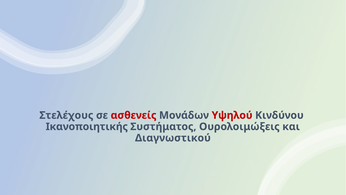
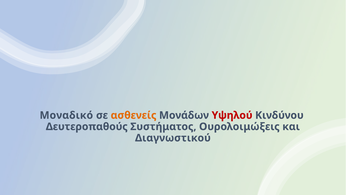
Στελέχους: Στελέχους -> Μοναδικό (66, 115)
ασθενείς colour: red -> orange (134, 115)
Ικανοποιητικής: Ικανοποιητικής -> Δευτεροπαθούς (87, 126)
